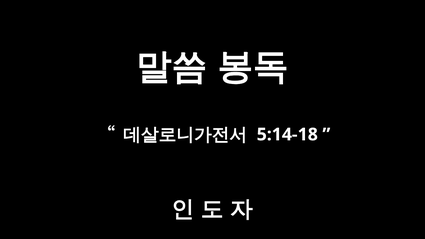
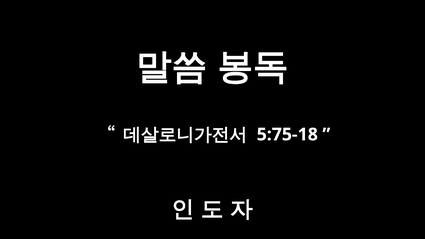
5:14-18: 5:14-18 -> 5:75-18 (287, 135)
